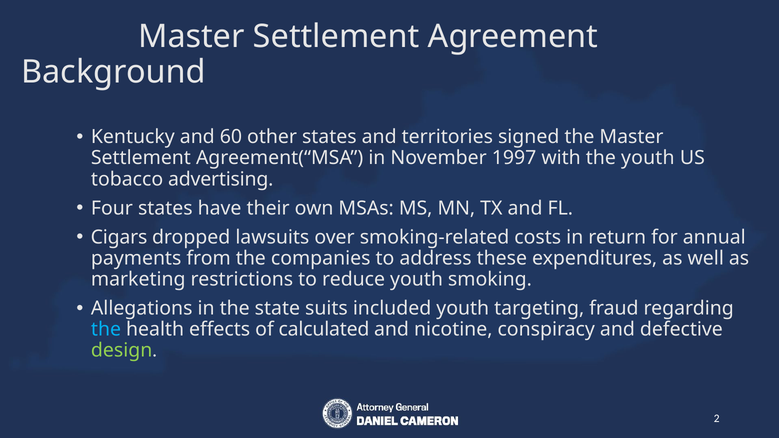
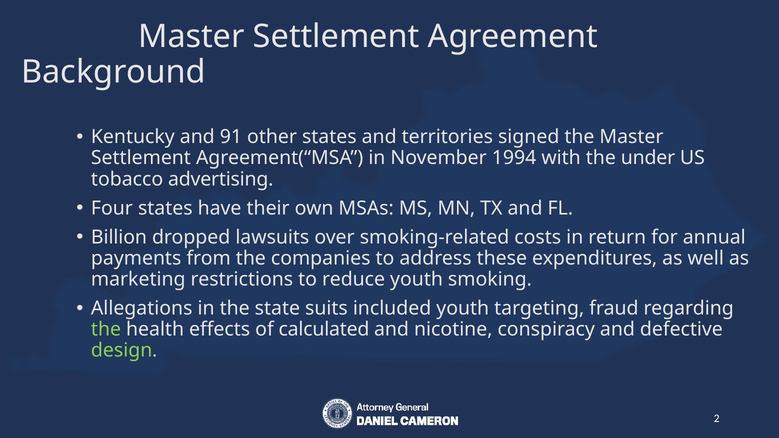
60: 60 -> 91 (231, 137)
1997: 1997 -> 1994 (514, 158)
the youth: youth -> under (648, 158)
Cigars: Cigars -> Billion (119, 237)
the colour: light blue -> light green (106, 330)
